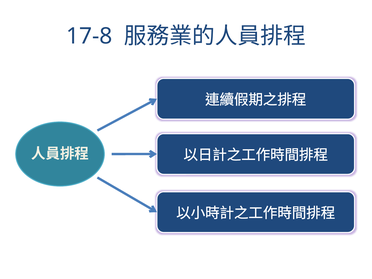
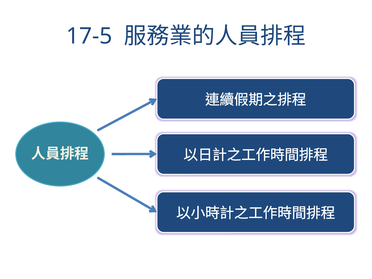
17-8: 17-8 -> 17-5 (89, 36)
